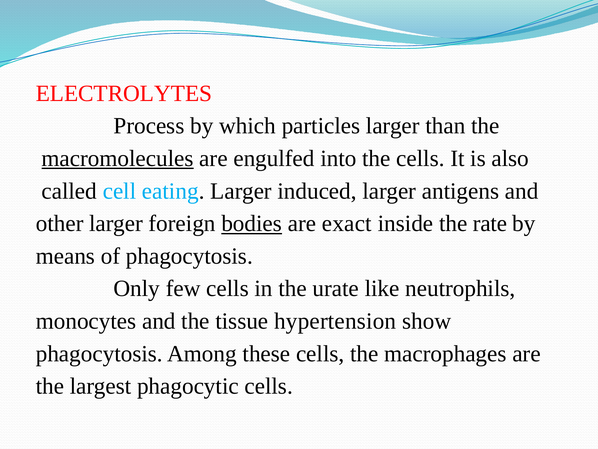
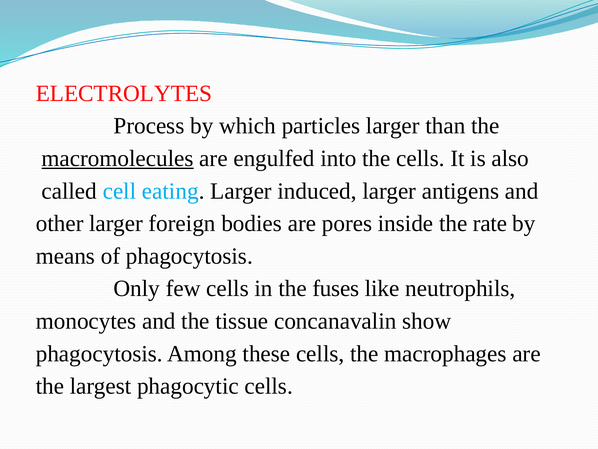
bodies underline: present -> none (252, 223)
exact: exact -> pores (347, 223)
urate: urate -> fuses (336, 288)
hypertension: hypertension -> concanavalin (335, 321)
